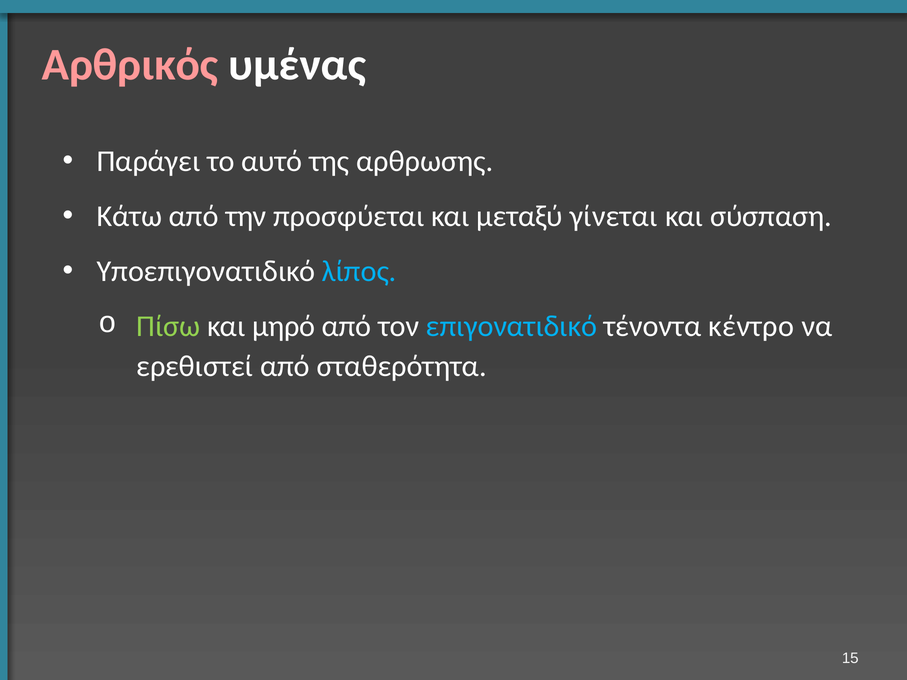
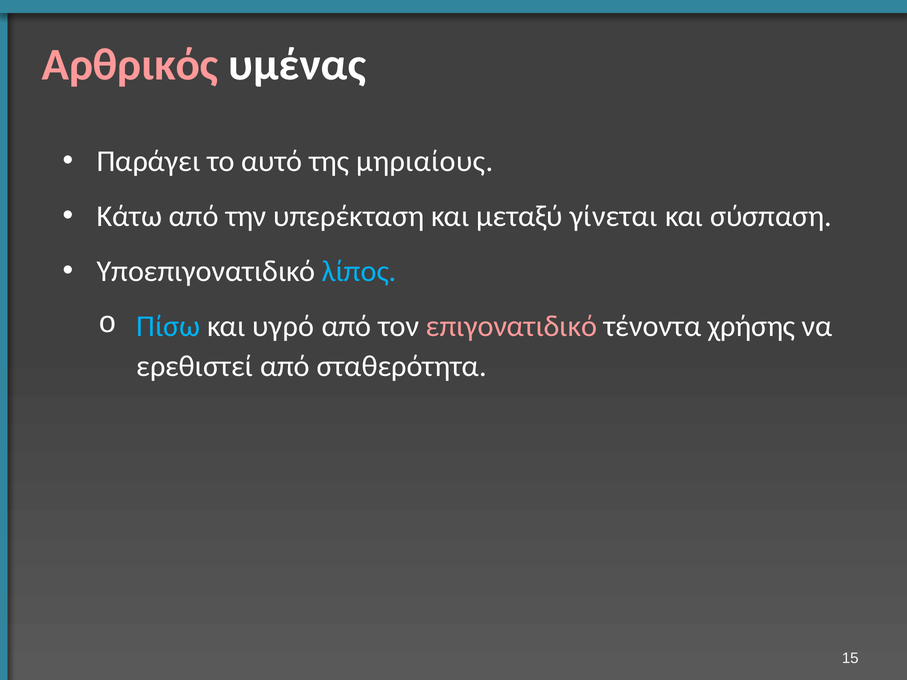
αρθρωσης: αρθρωσης -> μηριαίους (425, 161)
προσφύεται: προσφύεται -> υπερέκταση (349, 216)
Πίσω colour: light green -> light blue (168, 326)
μηρό: μηρό -> υγρό (283, 326)
επιγονατιδικό colour: light blue -> pink (512, 326)
κέντρο: κέντρο -> χρήσης (752, 326)
